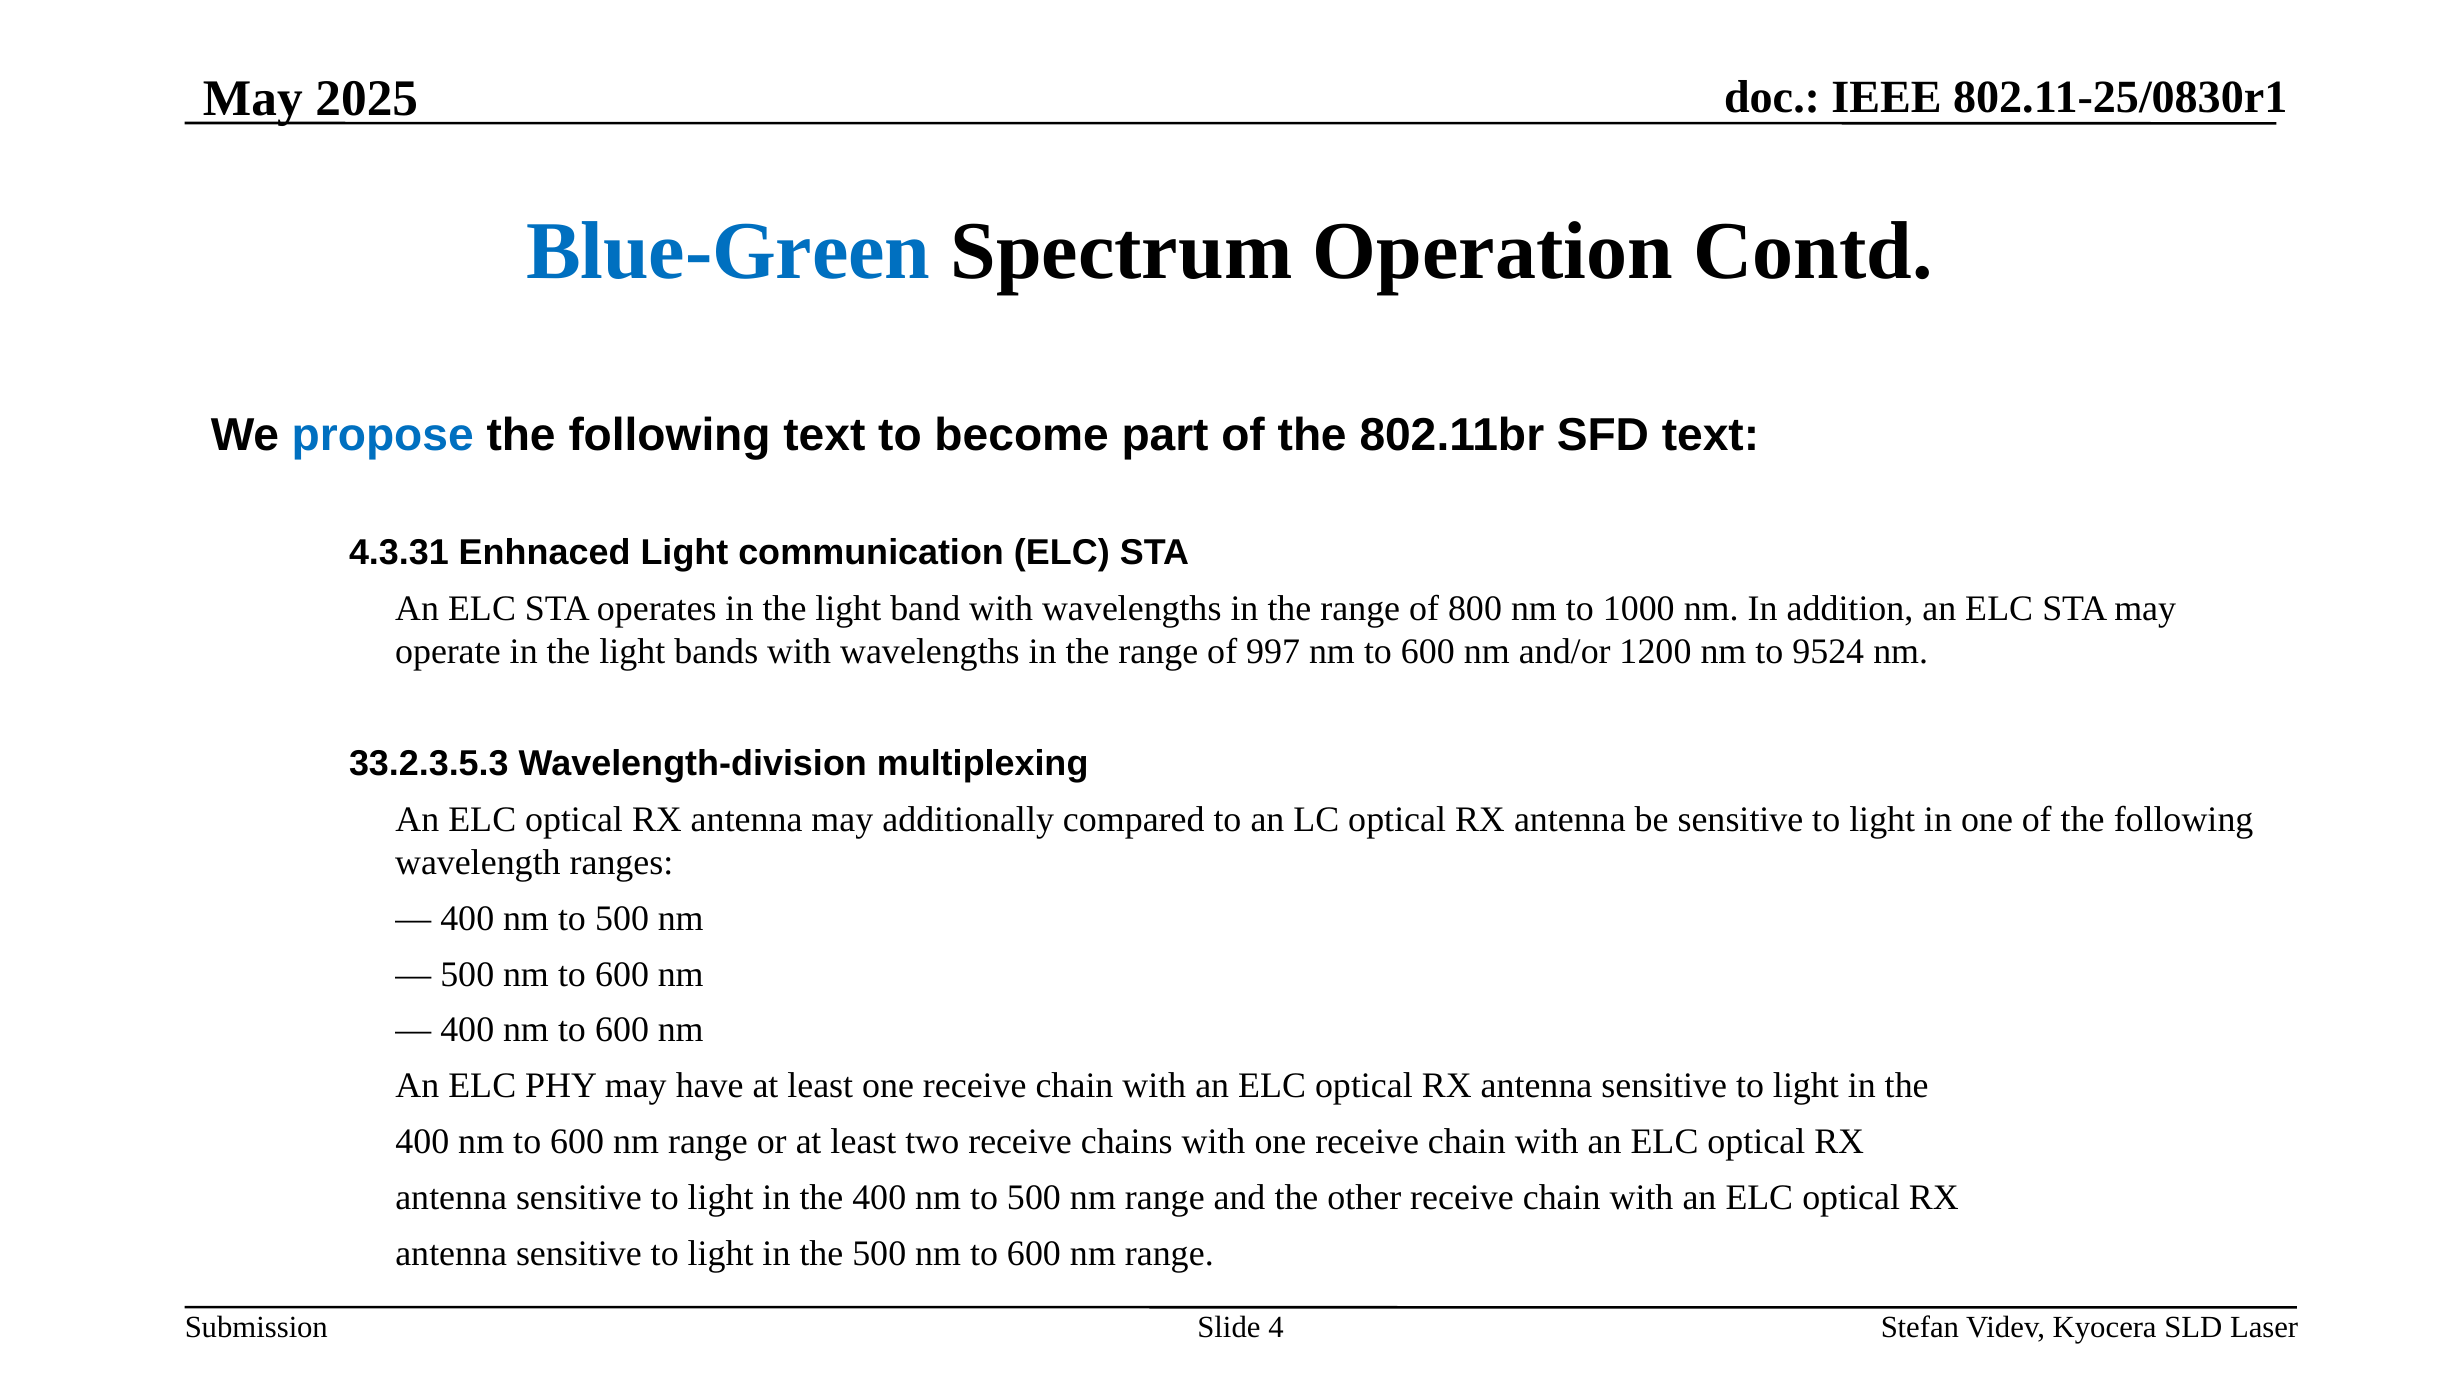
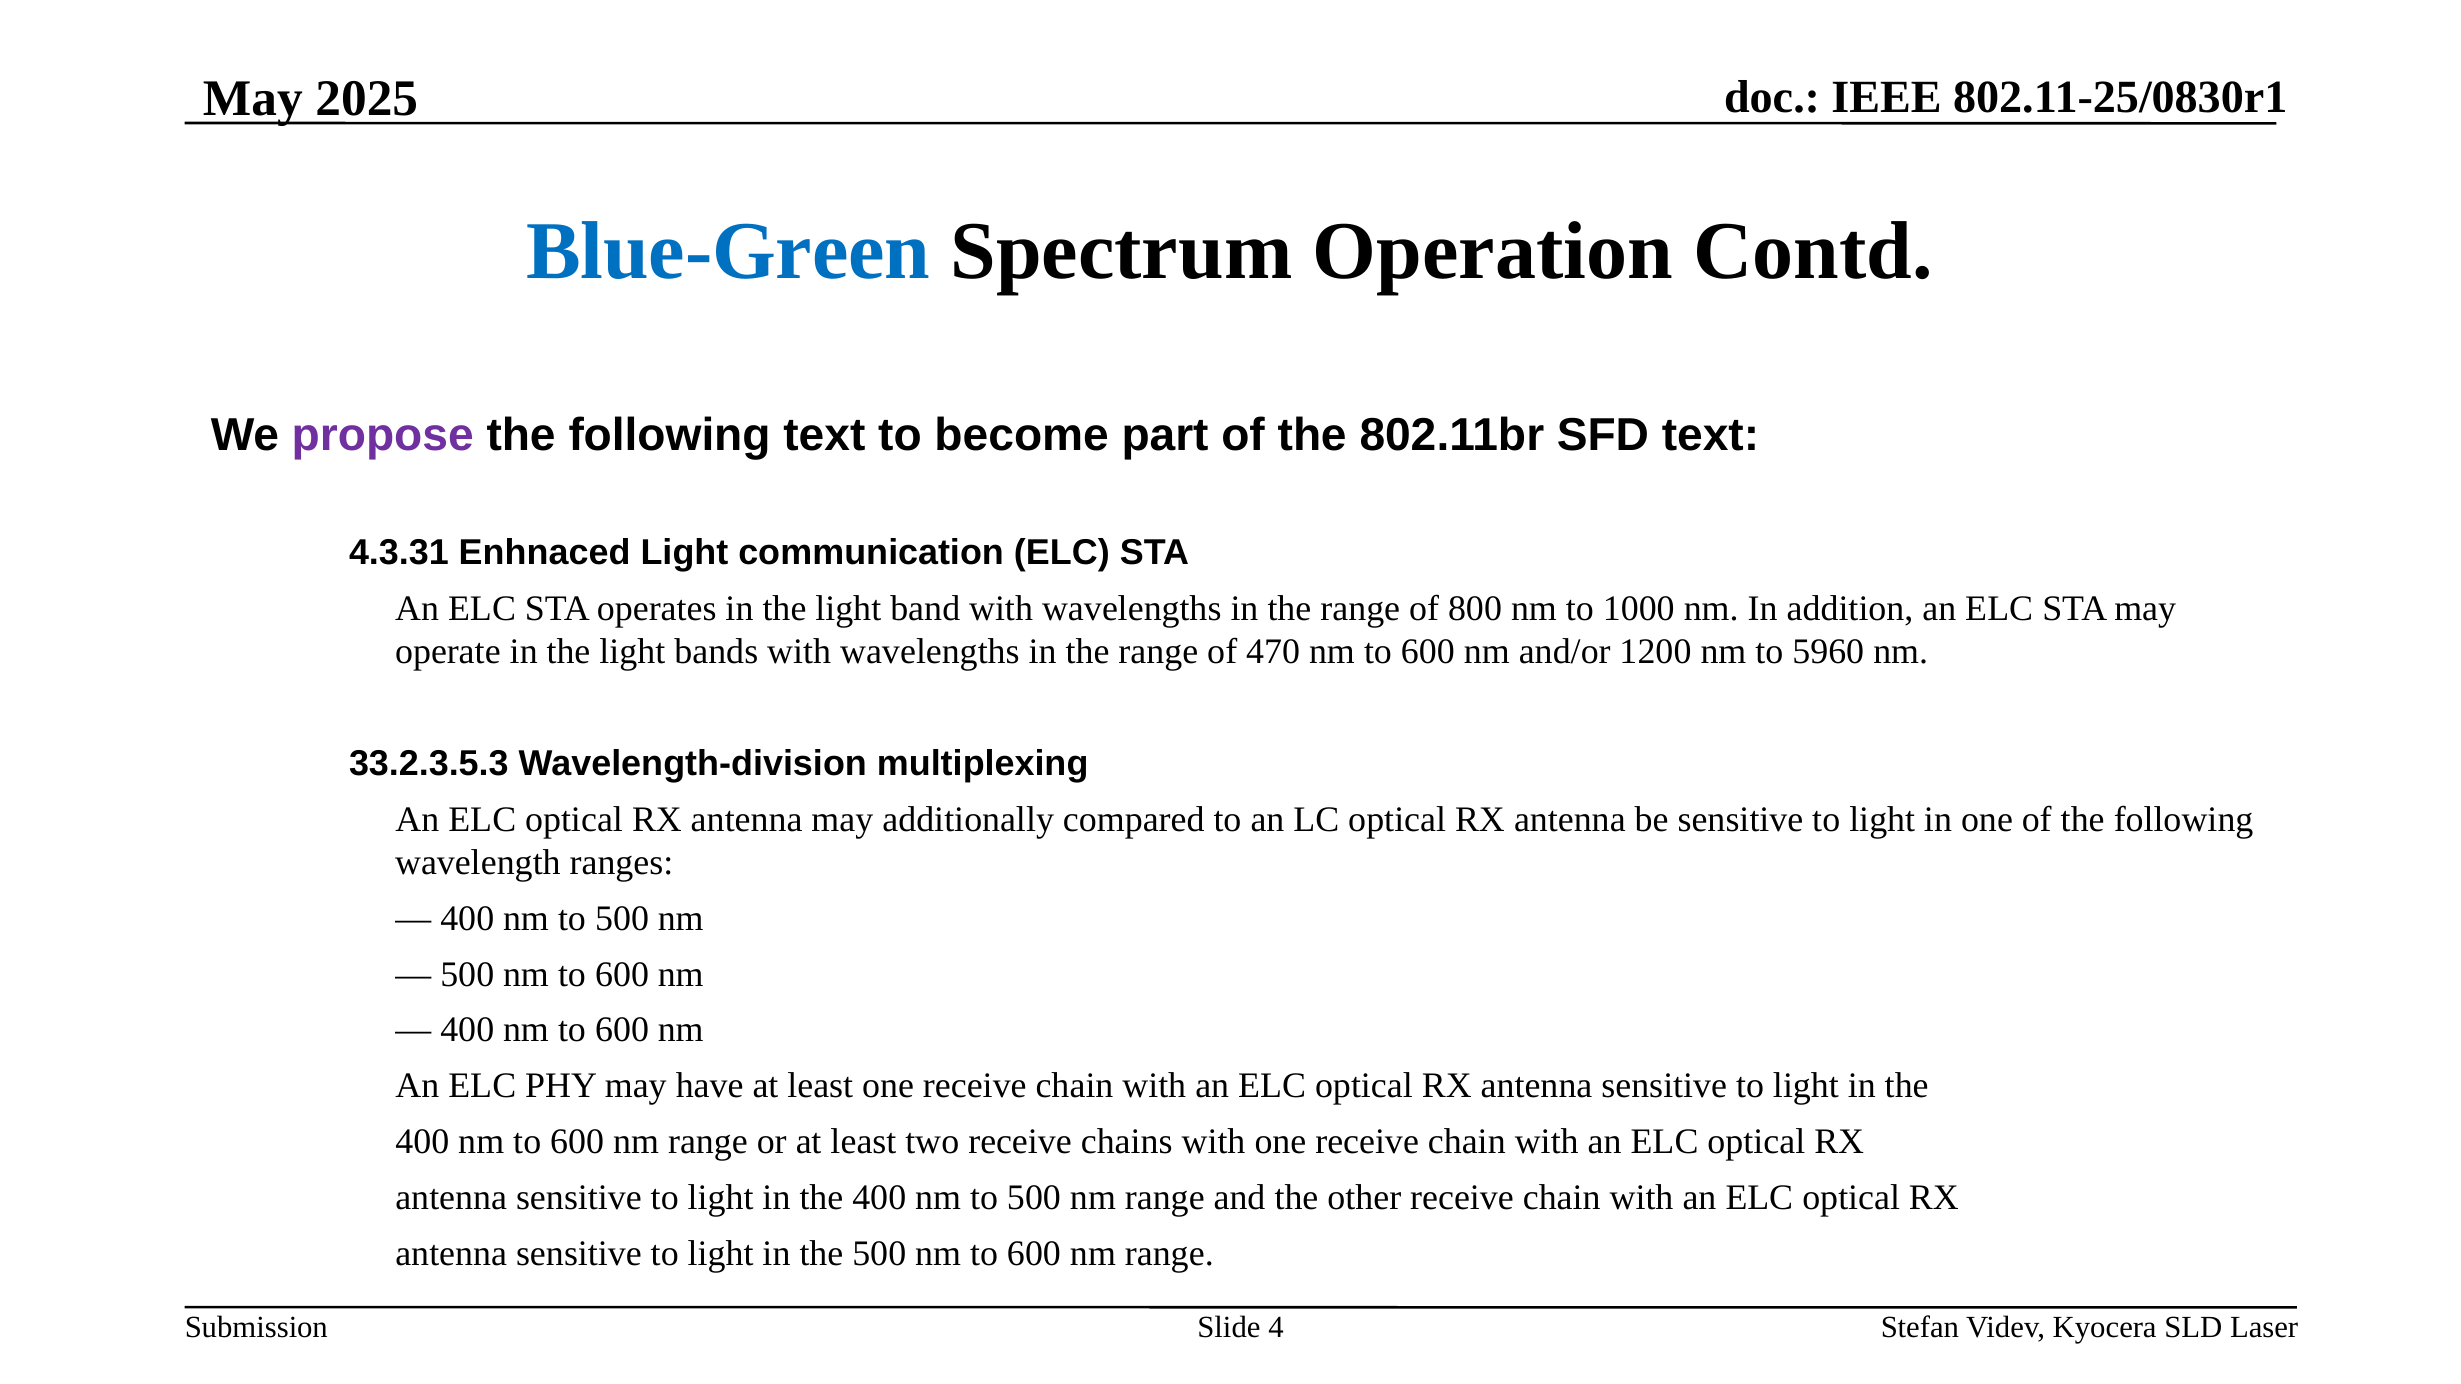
propose colour: blue -> purple (383, 436)
997: 997 -> 470 (1273, 652)
9524: 9524 -> 5960 (1828, 652)
